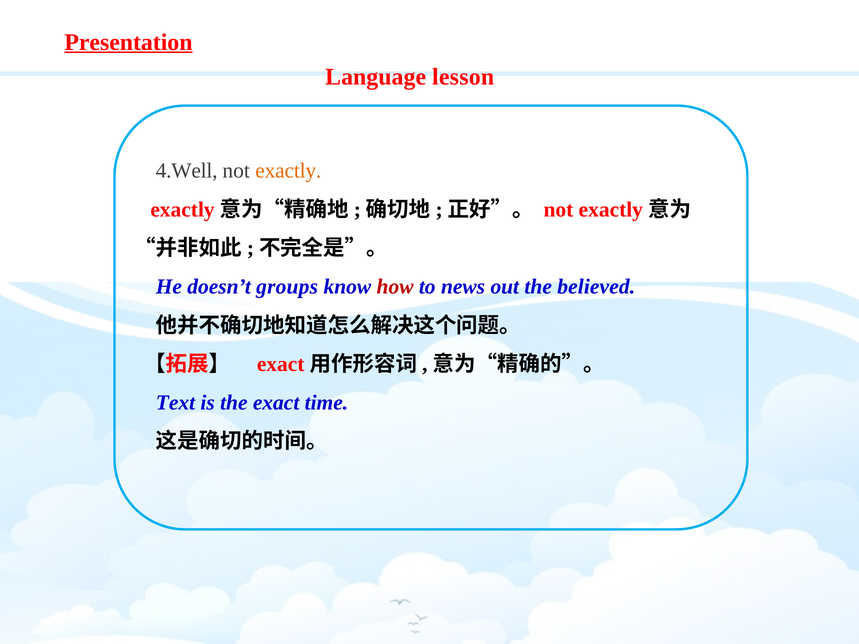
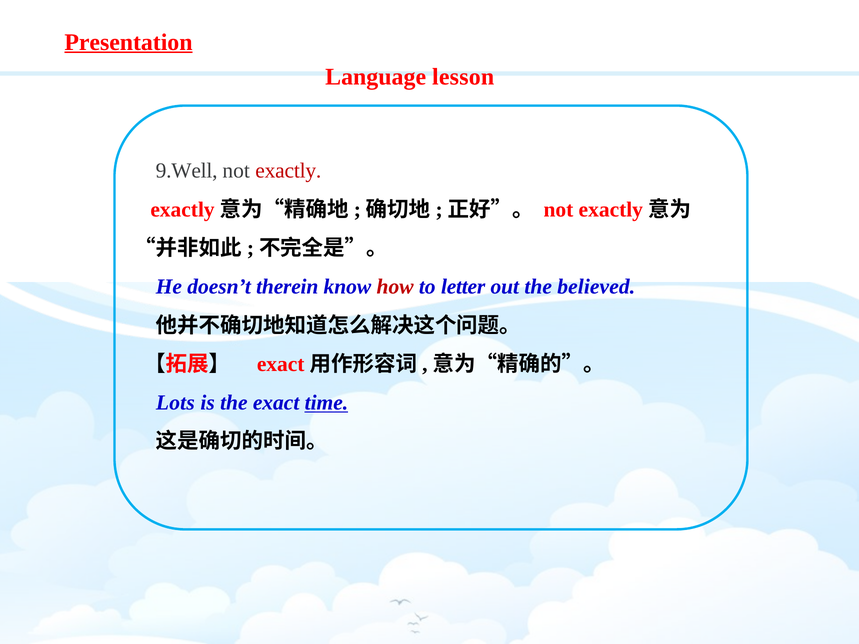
4.Well: 4.Well -> 9.Well (187, 171)
exactly colour: orange -> red (288, 171)
groups: groups -> therein (287, 287)
news: news -> letter (463, 287)
Text: Text -> Lots (175, 403)
time underline: none -> present (326, 403)
